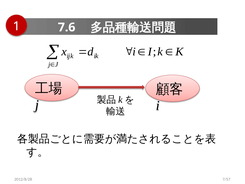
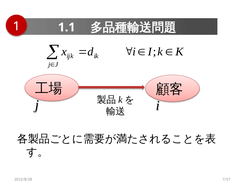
7.6: 7.6 -> 1.1 (67, 27)
